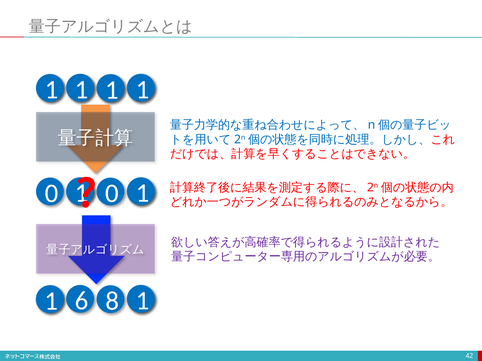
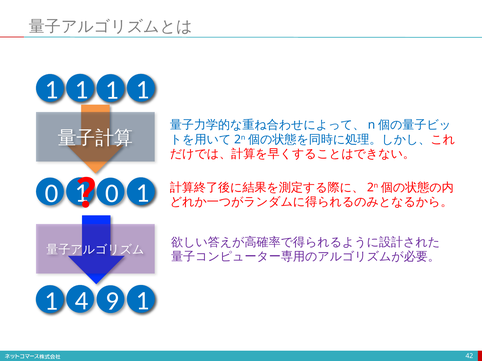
6: 6 -> 4 (82, 301)
8: 8 -> 9 (112, 301)
